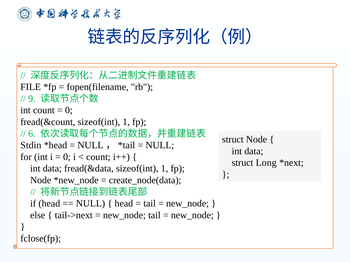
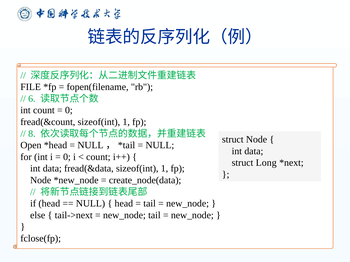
9: 9 -> 6 (32, 99)
6: 6 -> 8 (32, 134)
Stdin: Stdin -> Open (31, 146)
